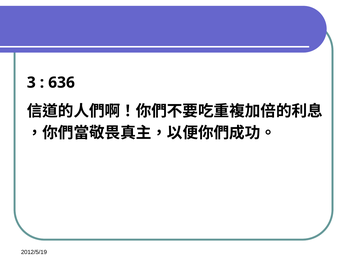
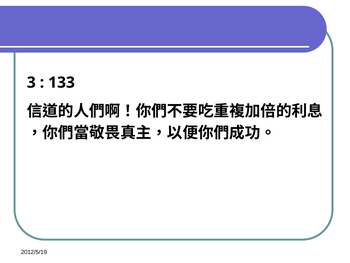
636: 636 -> 133 (62, 82)
